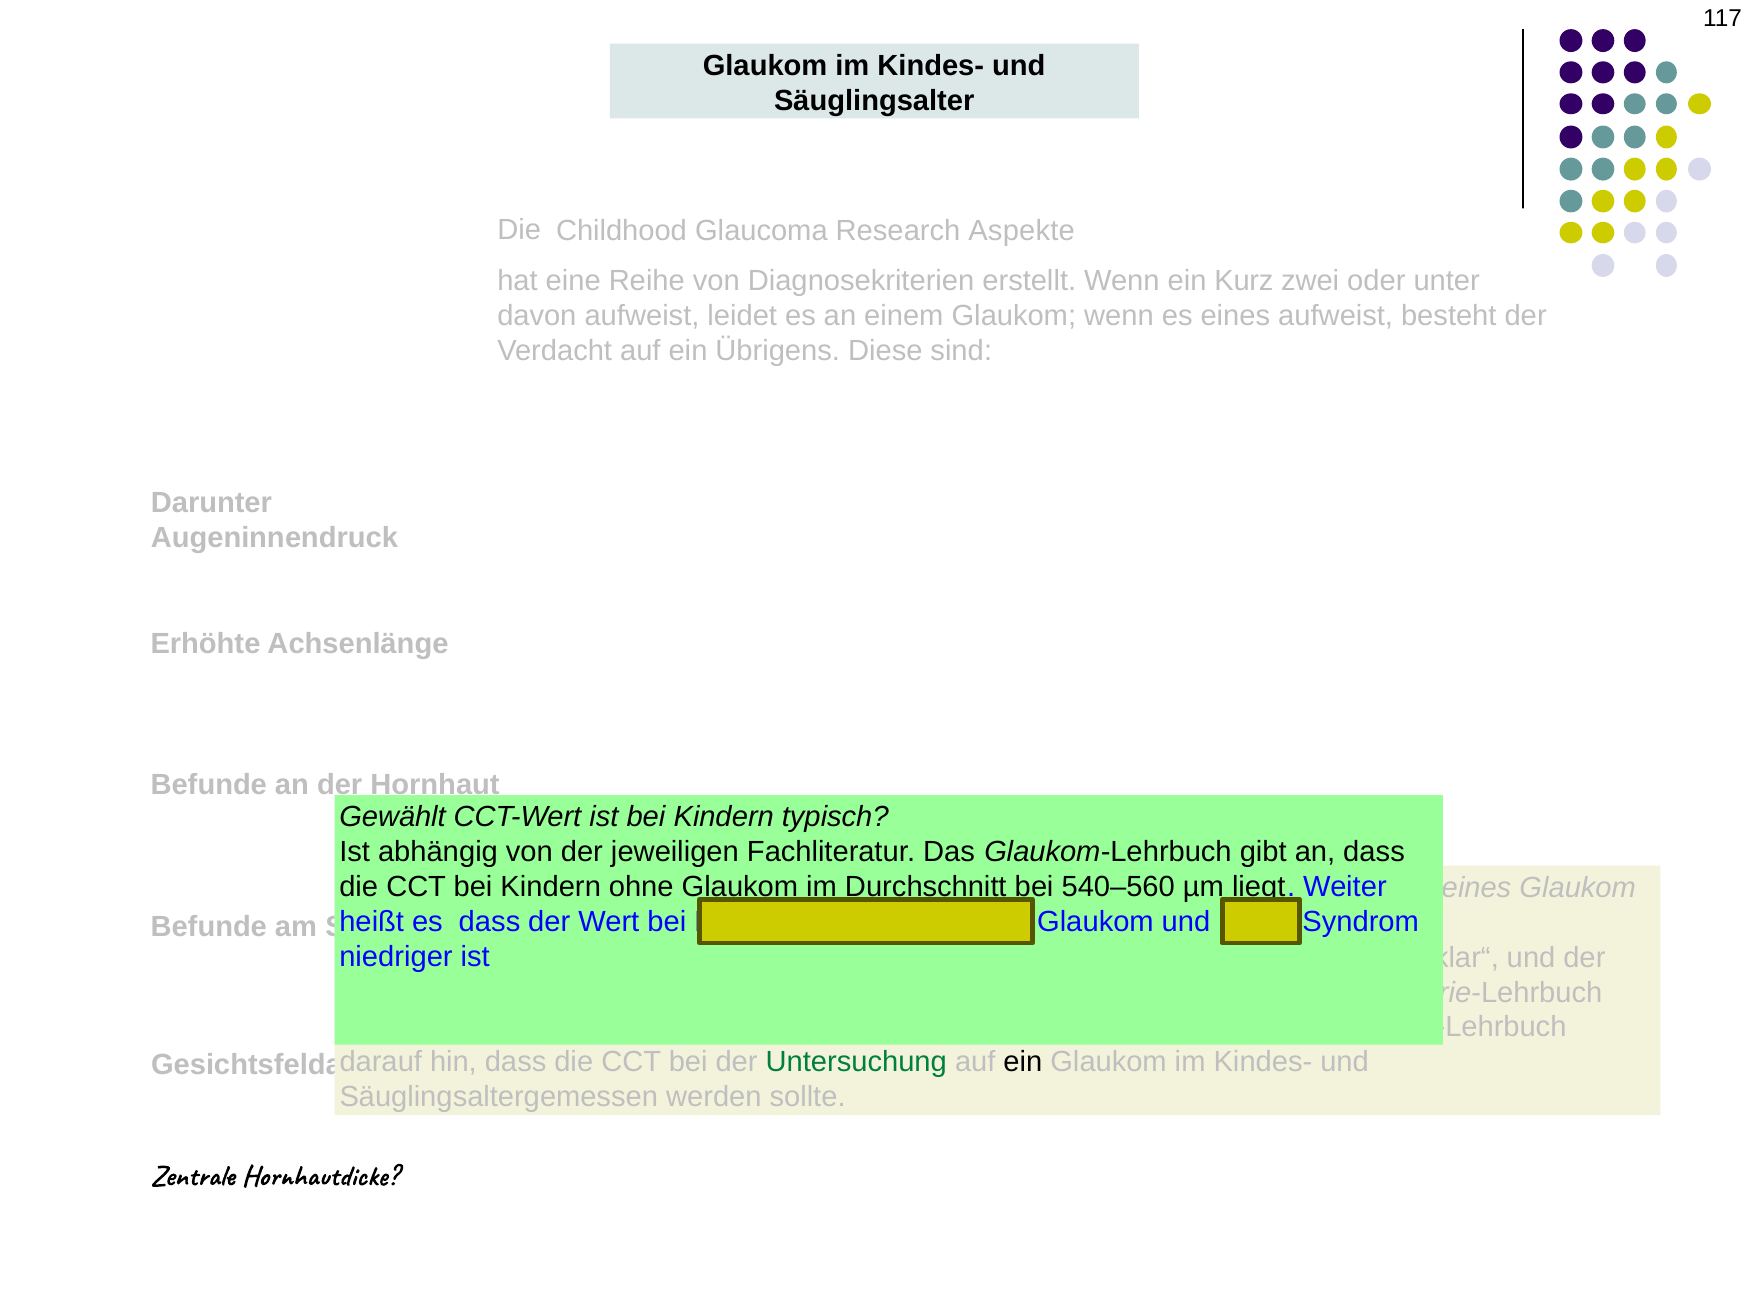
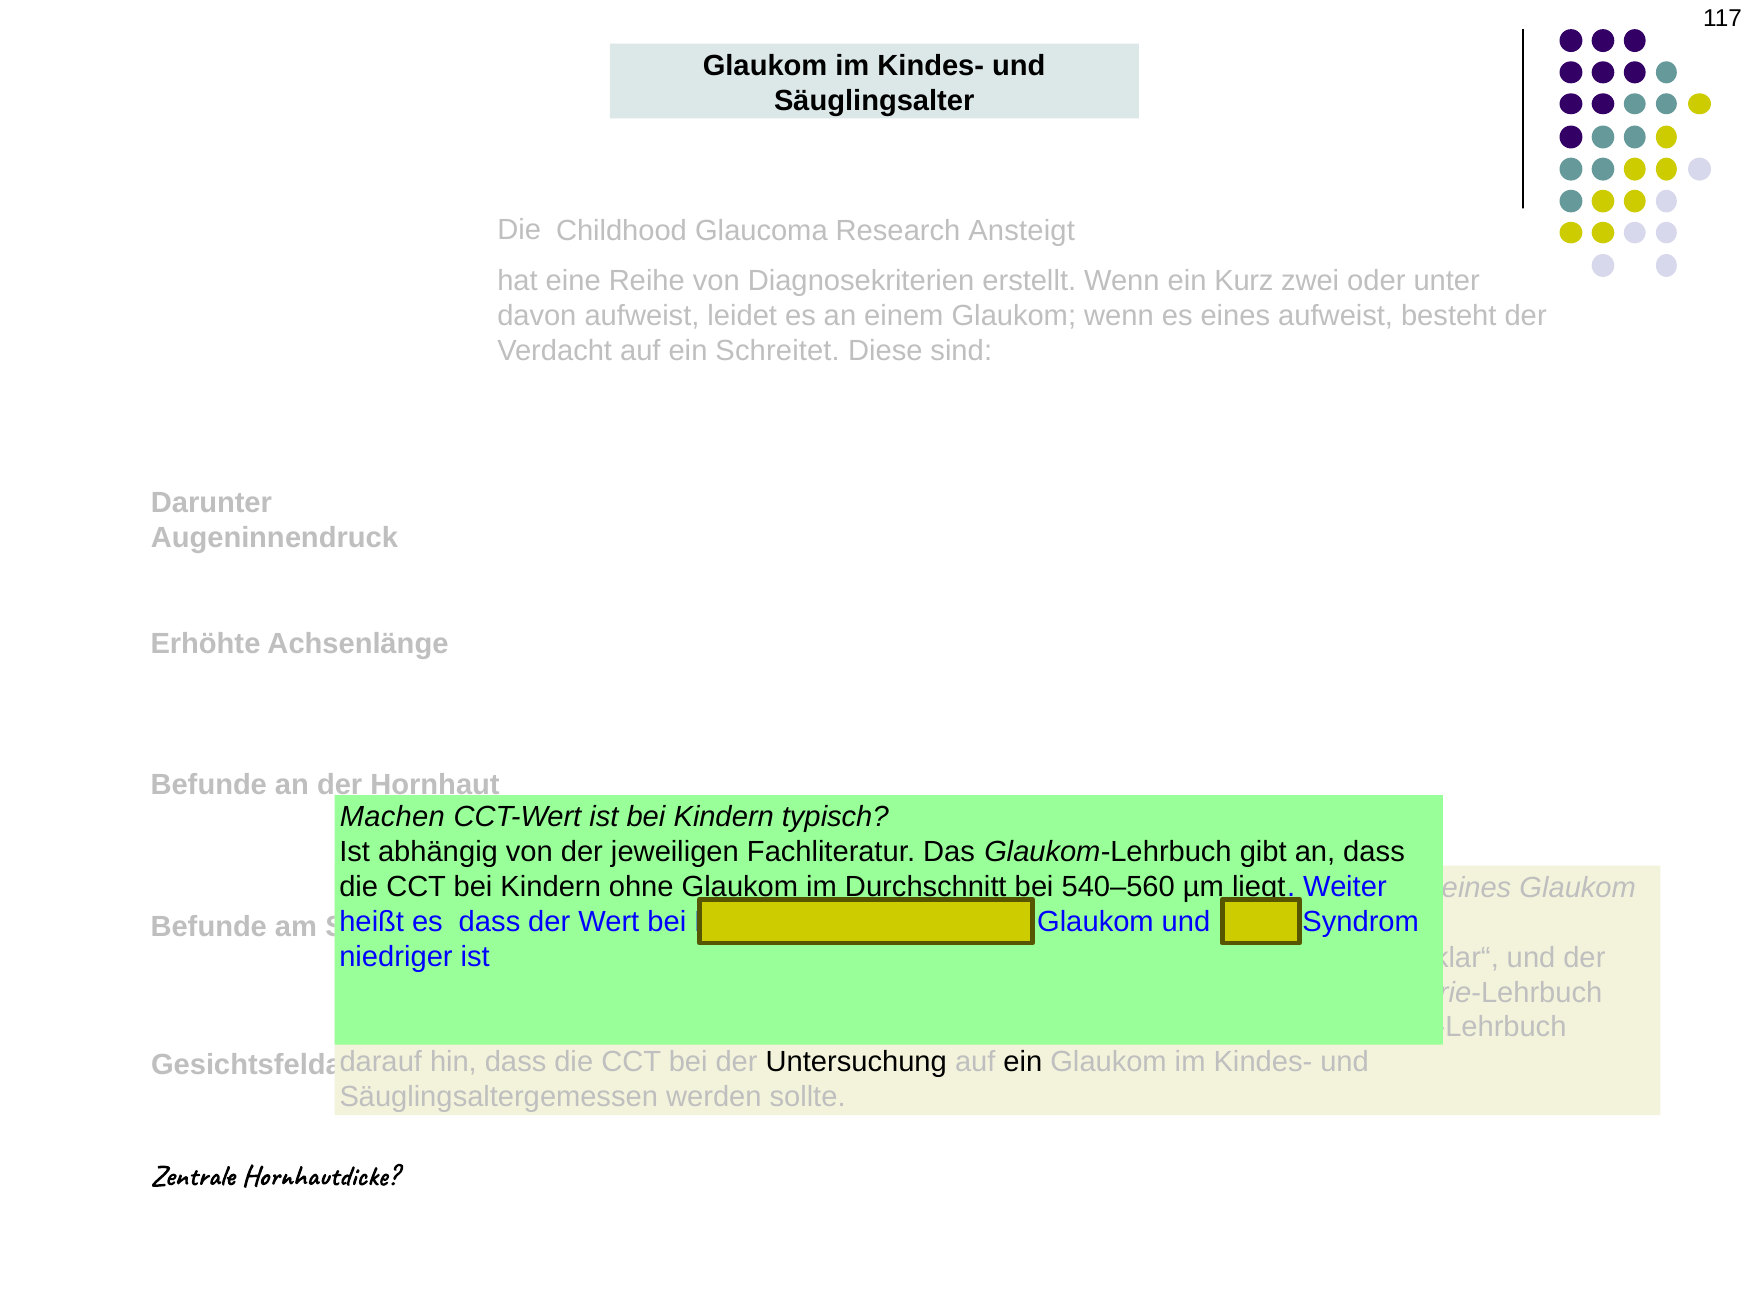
Research Aspekte: Aspekte -> Ansteigt (1022, 231)
Übrigens: Übrigens -> Schreitet (778, 351)
Gewählt: Gewählt -> Machen (392, 817)
Untersuchung colour: green -> black (856, 1062)
